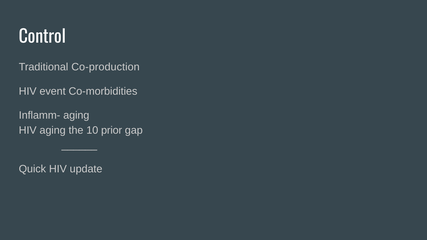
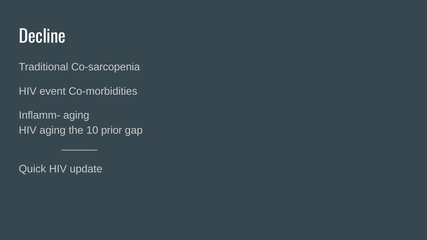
Control: Control -> Decline (42, 37)
Co-production: Co-production -> Co-sarcopenia (106, 67)
